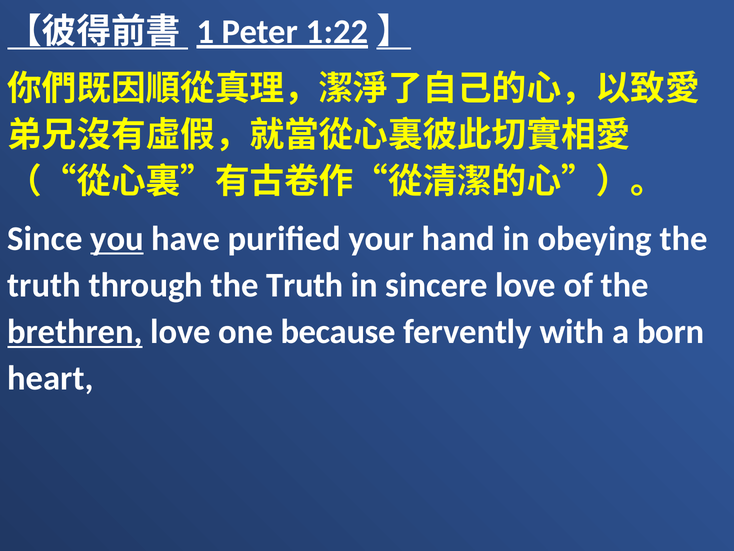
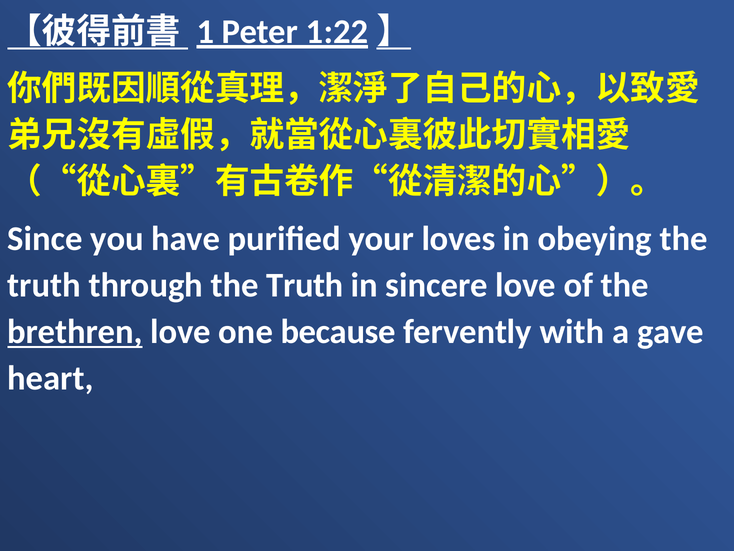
you underline: present -> none (117, 238)
hand: hand -> loves (459, 238)
born: born -> gave (671, 332)
